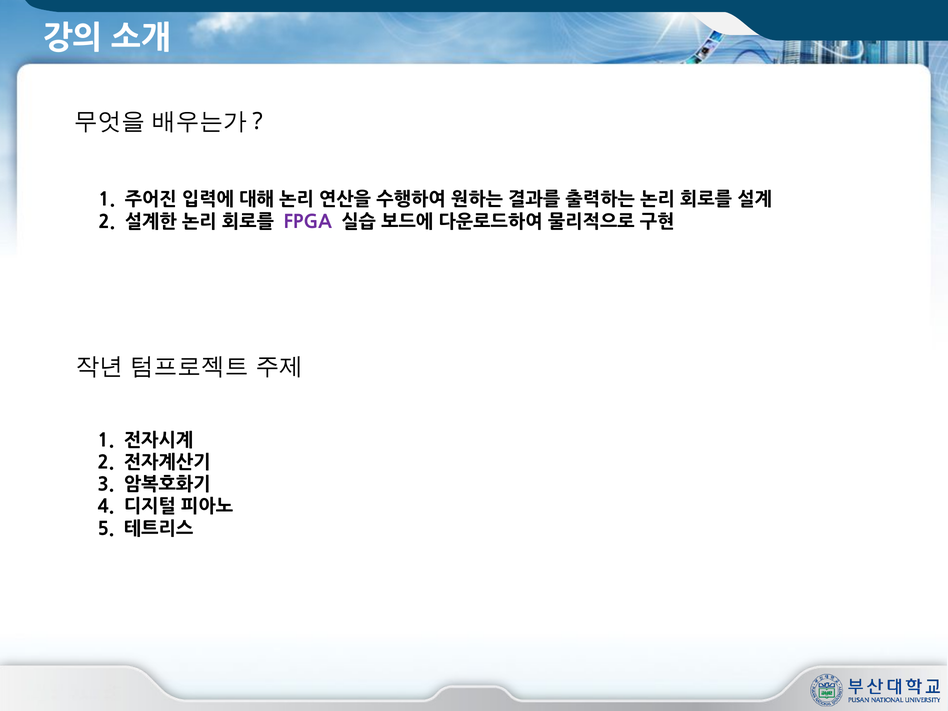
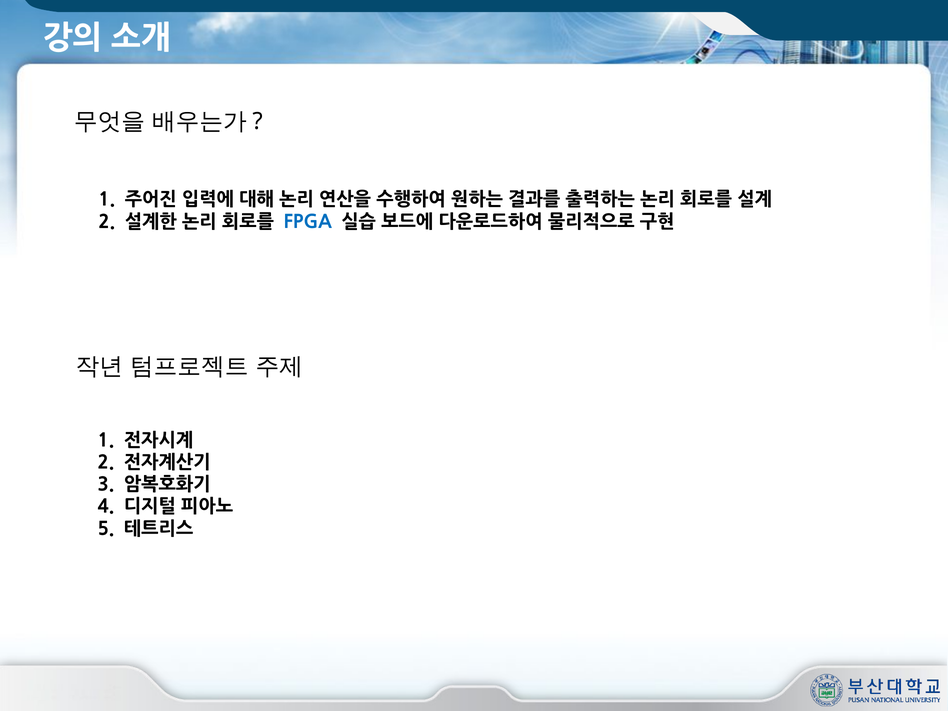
FPGA colour: purple -> blue (308, 222)
